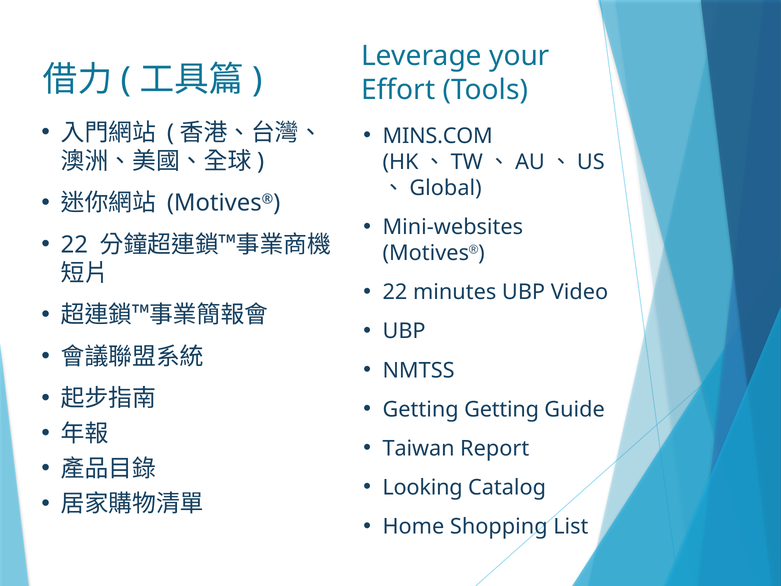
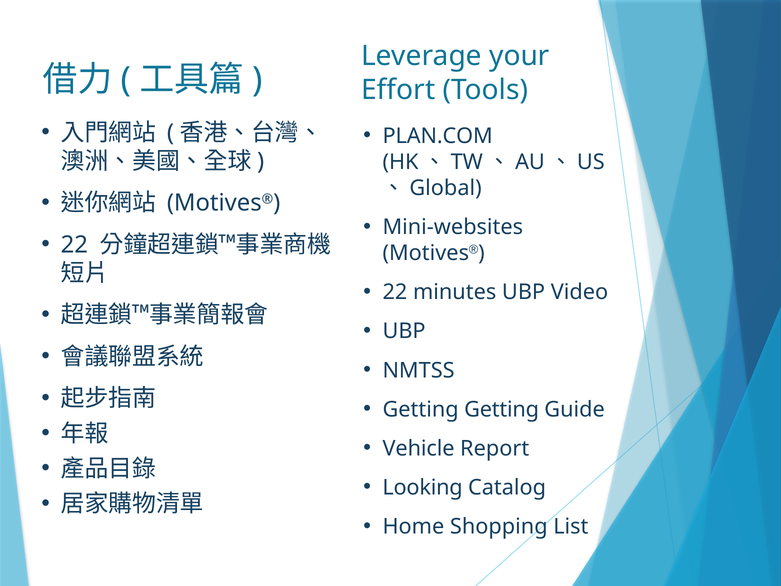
MINS.COM: MINS.COM -> PLAN.COM (438, 136)
Taiwan: Taiwan -> Vehicle (419, 448)
